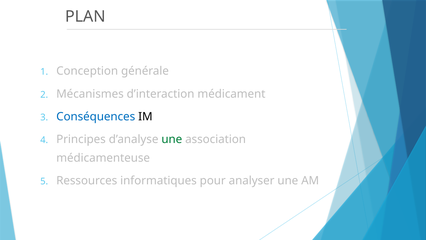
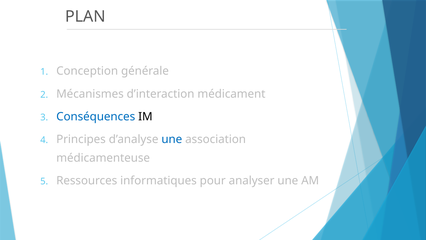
une colour: green -> blue (172, 139)
